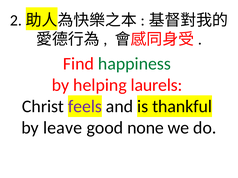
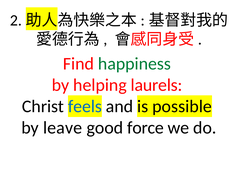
feels colour: purple -> blue (85, 107)
thankful: thankful -> possible (182, 107)
none: none -> force (145, 128)
